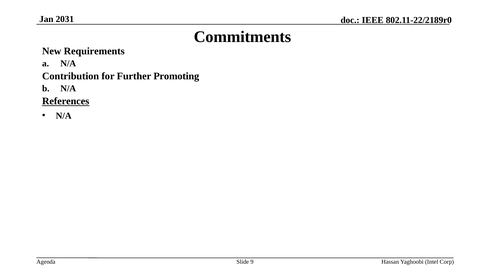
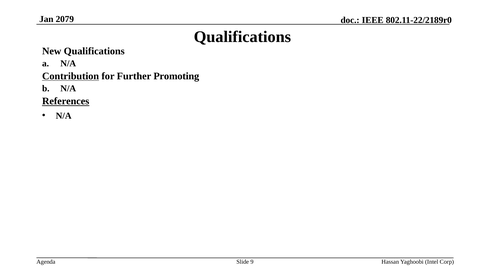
2031: 2031 -> 2079 (65, 19)
Commitments: Commitments -> Qualifications (242, 37)
New Requirements: Requirements -> Qualifications (94, 51)
Contribution underline: none -> present (71, 76)
